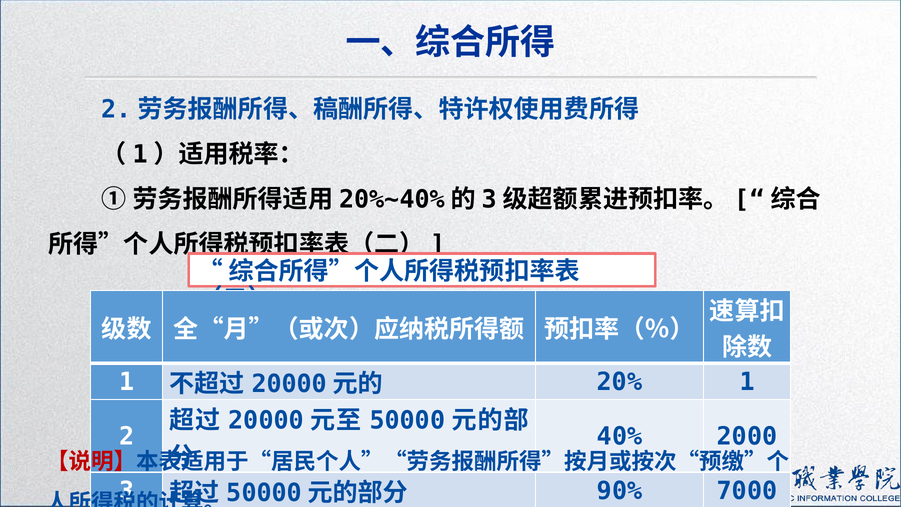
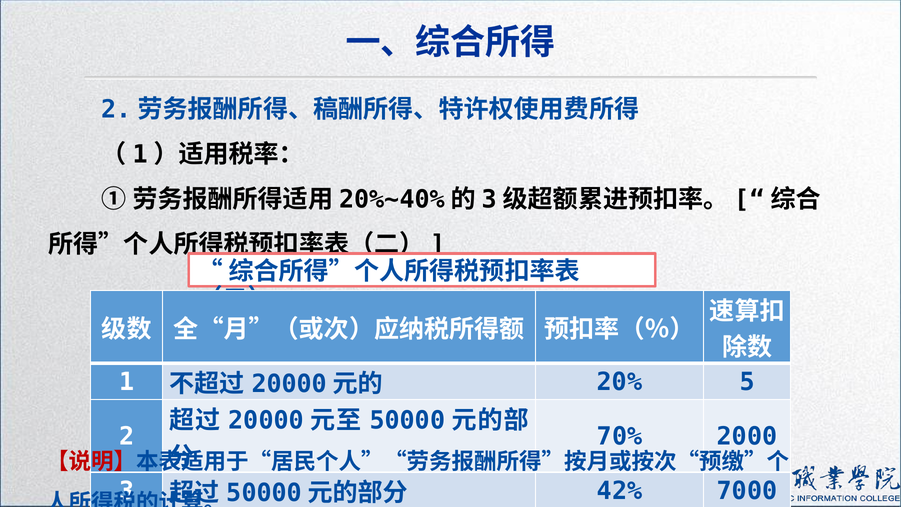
20% 1: 1 -> 5 (747, 382)
40%: 40% -> 70% (620, 436)
90%: 90% -> 42% (620, 491)
